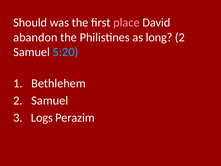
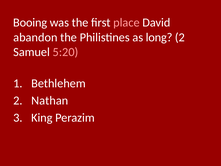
Should: Should -> Booing (30, 23)
5:20 colour: light blue -> pink (65, 52)
Samuel: Samuel -> Nathan (50, 100)
Logs: Logs -> King (42, 118)
